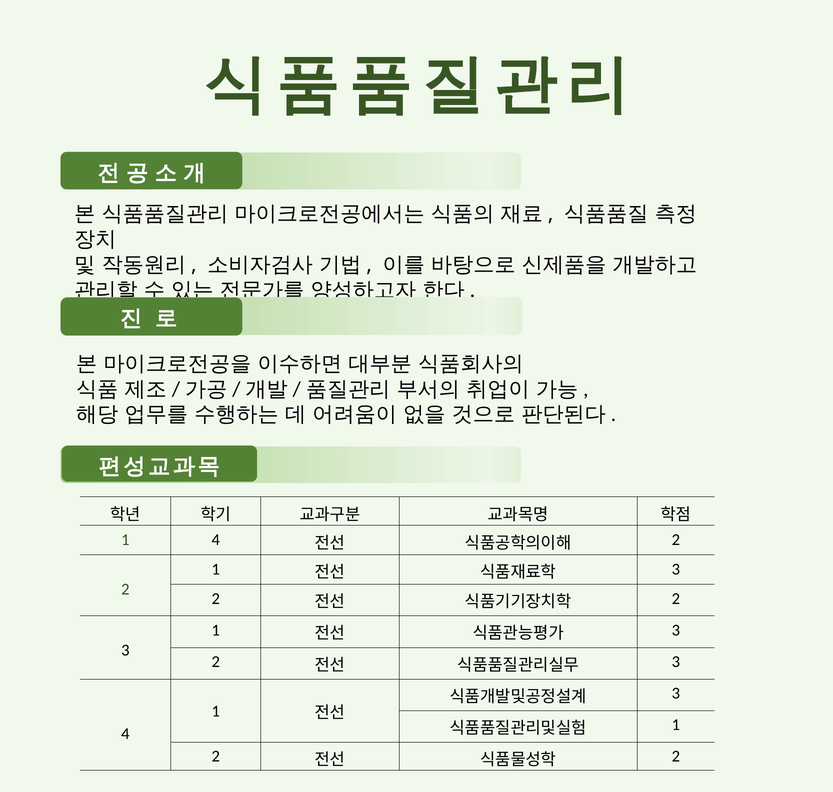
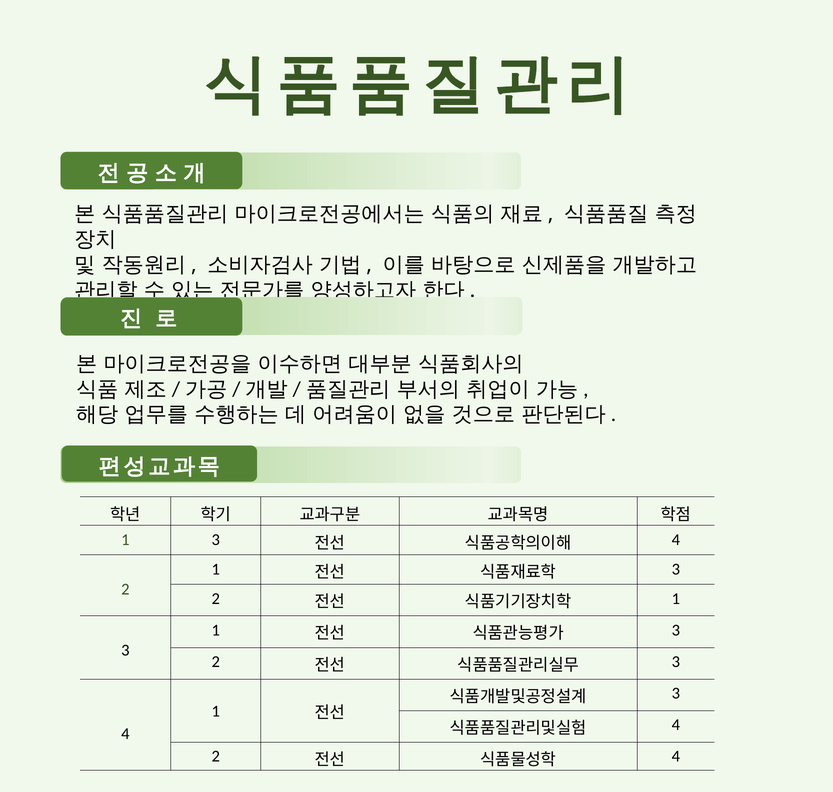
4: 4 -> 3 (216, 539)
2: 2 -> 4 (676, 539)
2: 2 -> 1 (676, 598)
1: 1 -> 4 (676, 724)
2: 2 -> 4 (676, 756)
